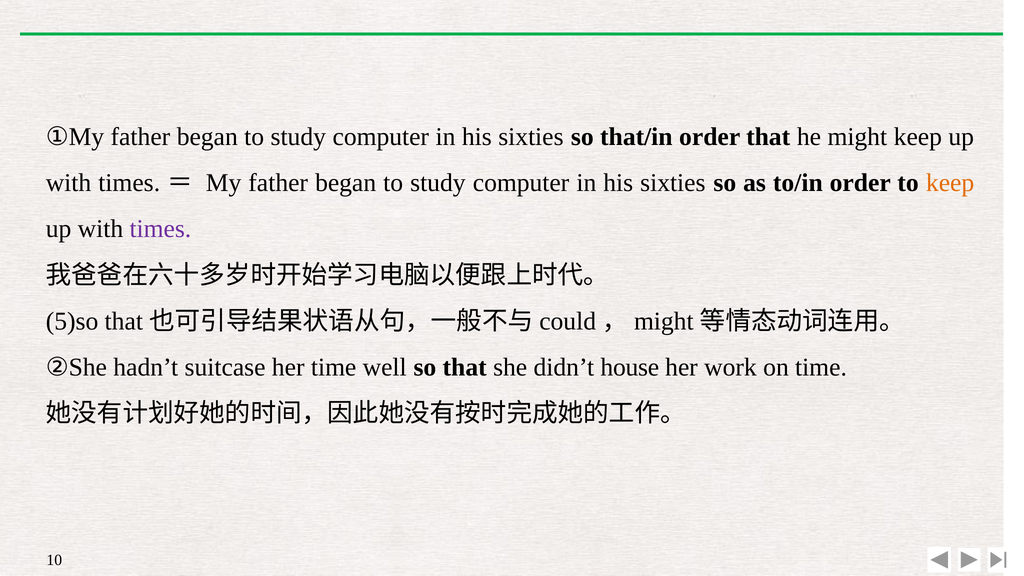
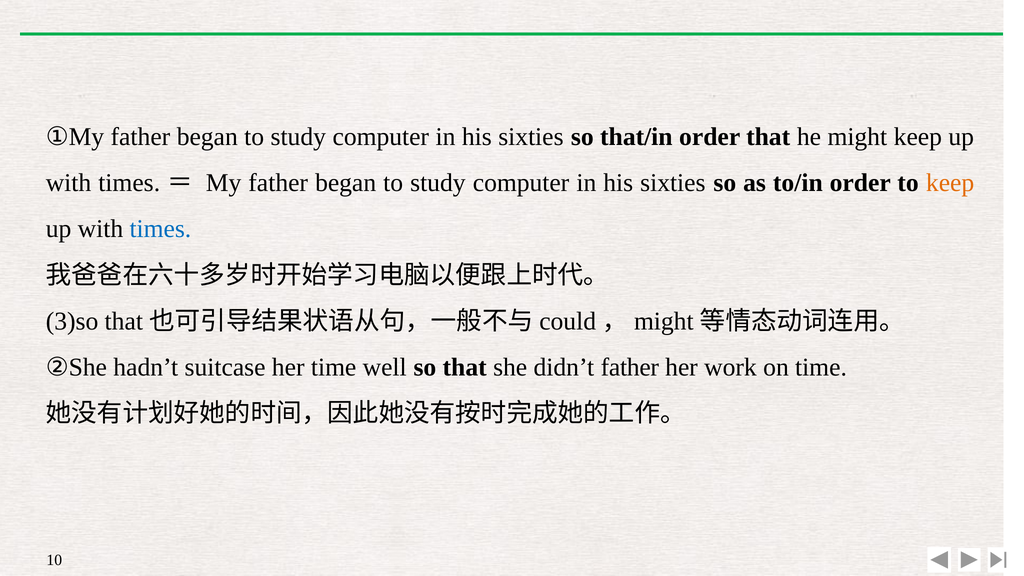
times colour: purple -> blue (160, 229)
5)so: 5)so -> 3)so (72, 321)
didn’t house: house -> father (630, 367)
